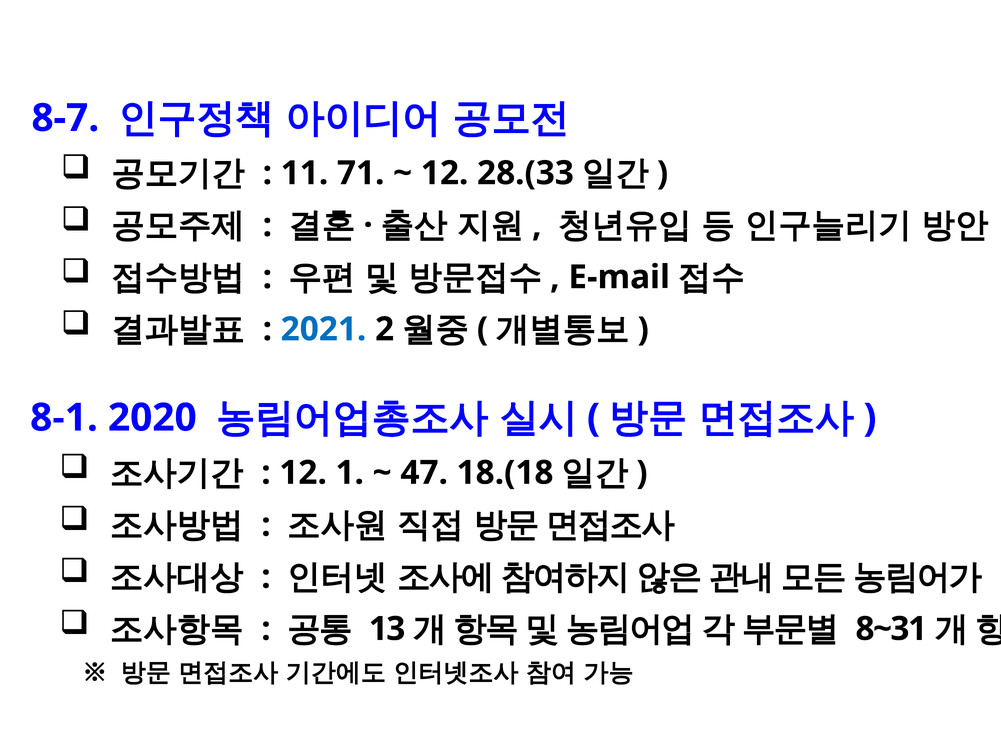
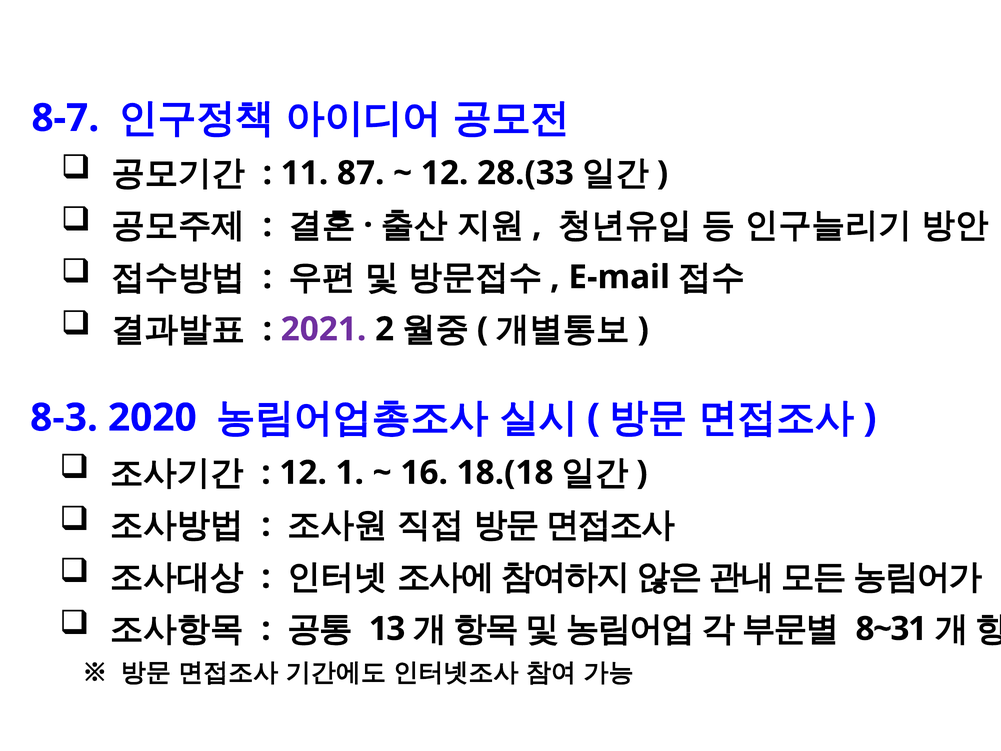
71: 71 -> 87 (361, 173)
2021 colour: blue -> purple (323, 329)
8-1: 8-1 -> 8-3 (64, 418)
47: 47 -> 16 (424, 473)
